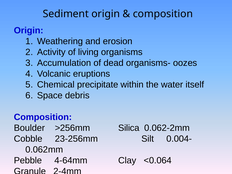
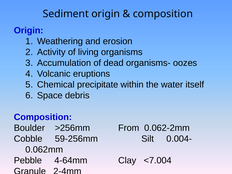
Silica: Silica -> From (129, 128)
23-256mm: 23-256mm -> 59-256mm (76, 139)
<0.064: <0.064 -> <7.004 (158, 160)
